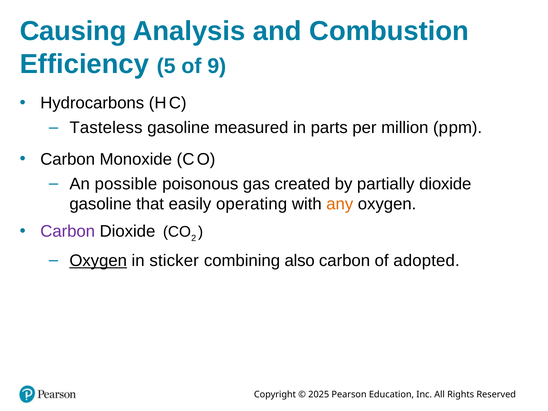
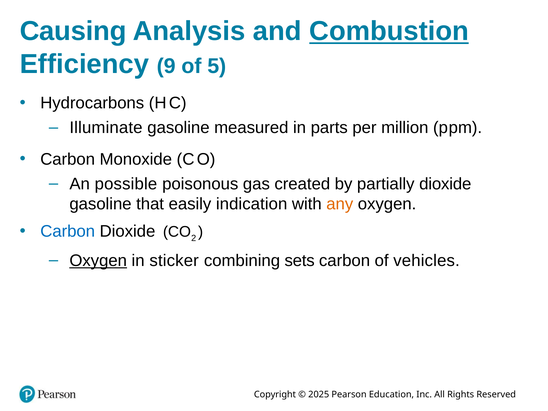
Combustion underline: none -> present (389, 31)
5: 5 -> 9 (166, 66)
9: 9 -> 5 (217, 66)
Tasteless: Tasteless -> Illuminate (106, 128)
operating: operating -> indication (252, 204)
Carbon colour: purple -> blue (68, 231)
also: also -> sets (300, 261)
adopted: adopted -> vehicles (427, 261)
